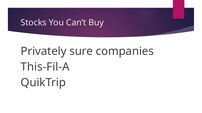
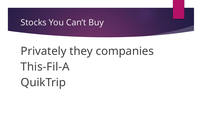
sure: sure -> they (81, 52)
